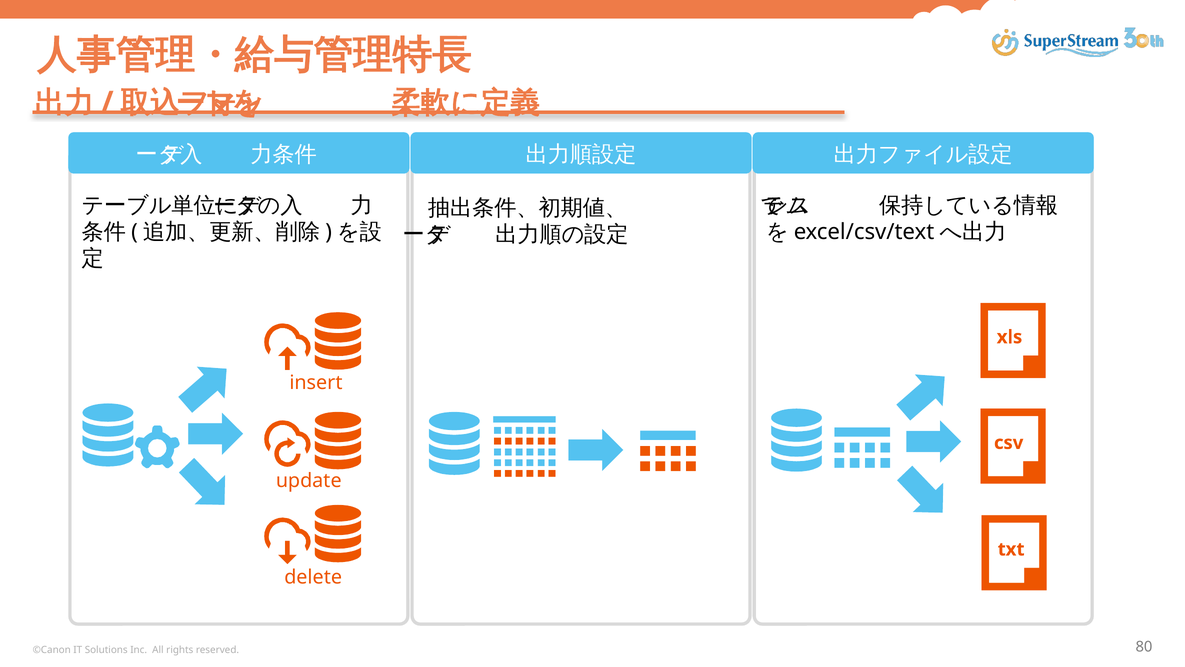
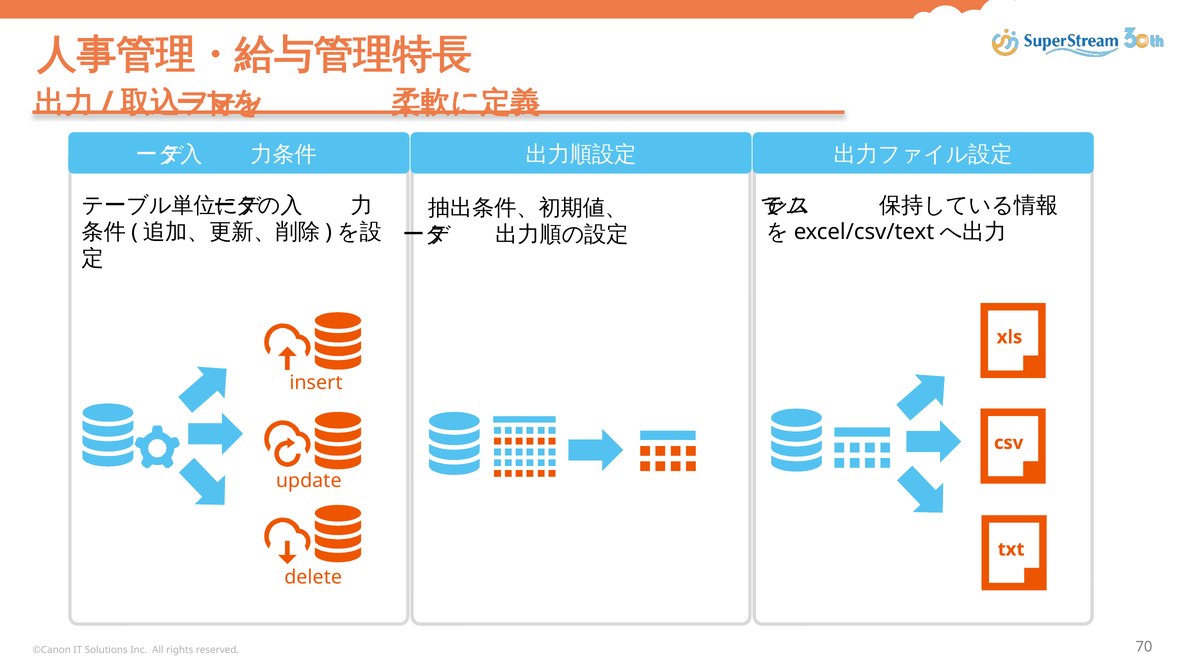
80: 80 -> 70 (1144, 646)
